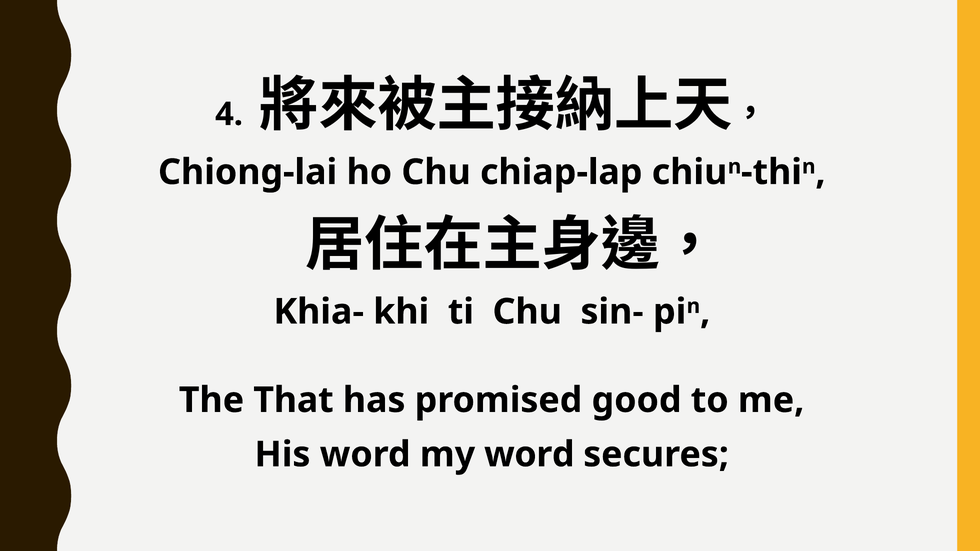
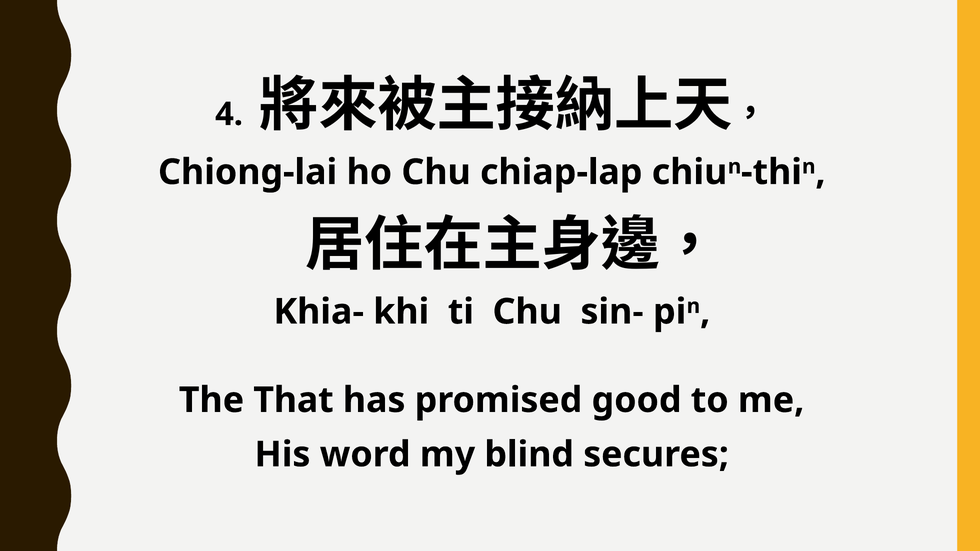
my word: word -> blind (529, 455)
